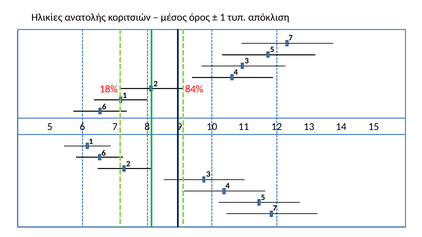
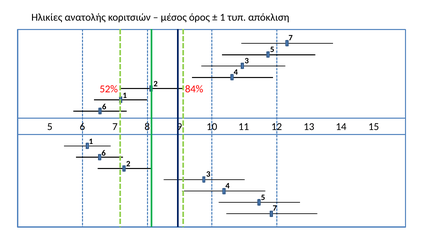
18%: 18% -> 52% (109, 89)
